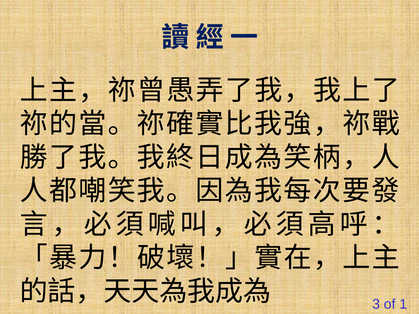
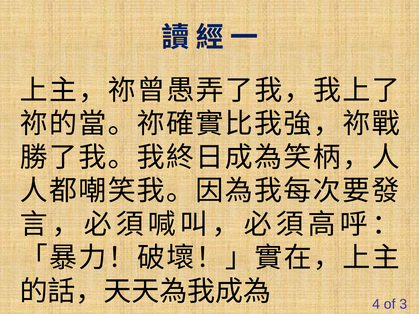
3: 3 -> 4 (376, 305)
1: 1 -> 3 (403, 305)
